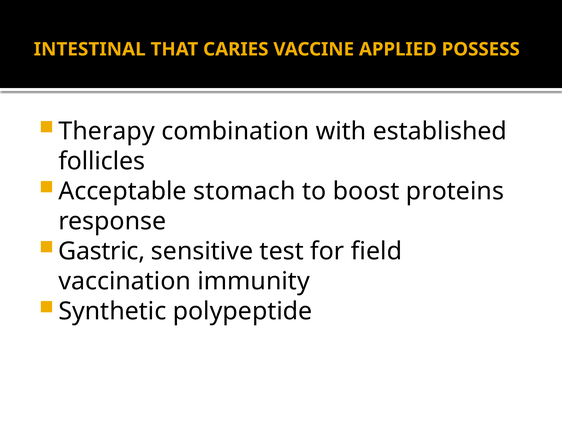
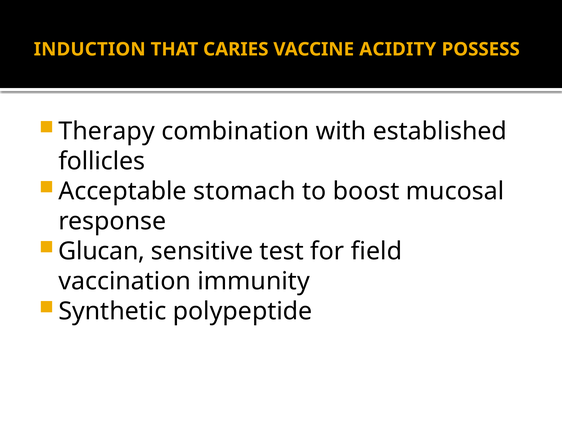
INTESTINAL: INTESTINAL -> INDUCTION (90, 49)
APPLIED: APPLIED -> ACIDITY (398, 49)
proteins: proteins -> mucosal (455, 191)
Gastric: Gastric -> Glucan (102, 251)
